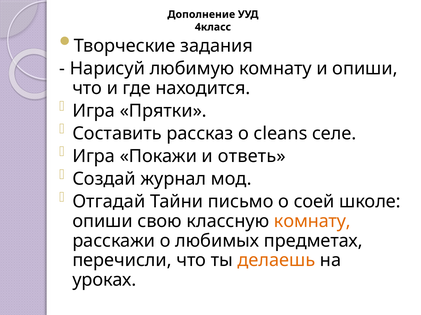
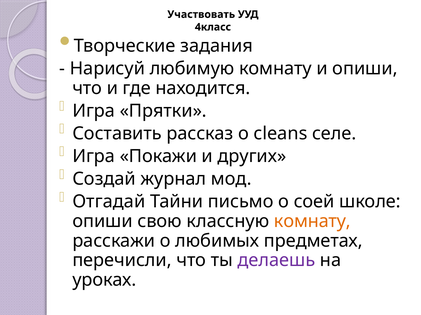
Дополнение: Дополнение -> Участвовать (201, 14)
ответь: ответь -> других (252, 157)
делаешь colour: orange -> purple (276, 261)
